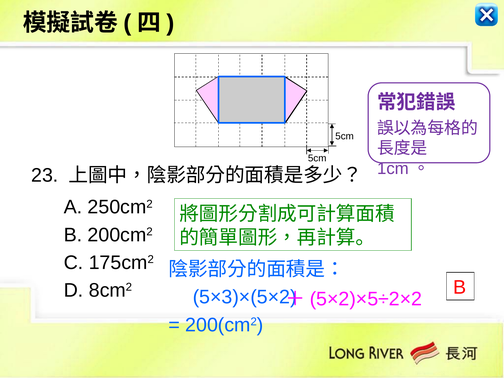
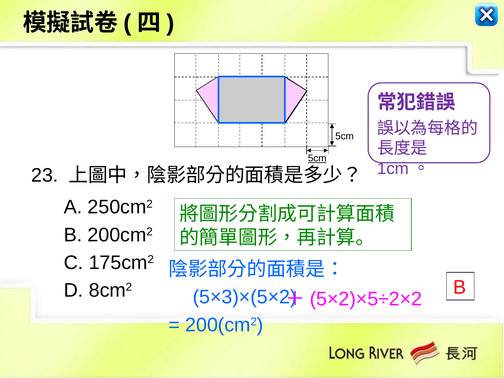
5cm underline: none -> present (317, 158)
